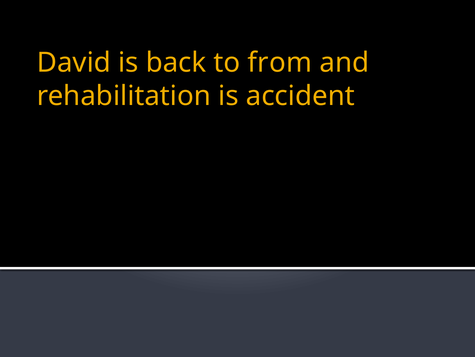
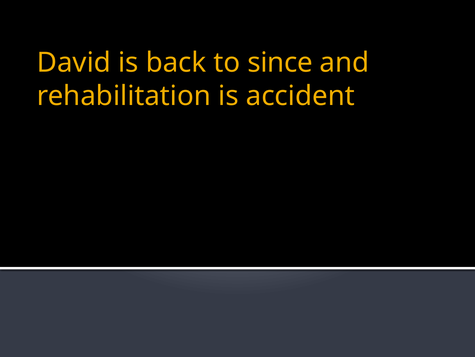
from: from -> since (280, 62)
